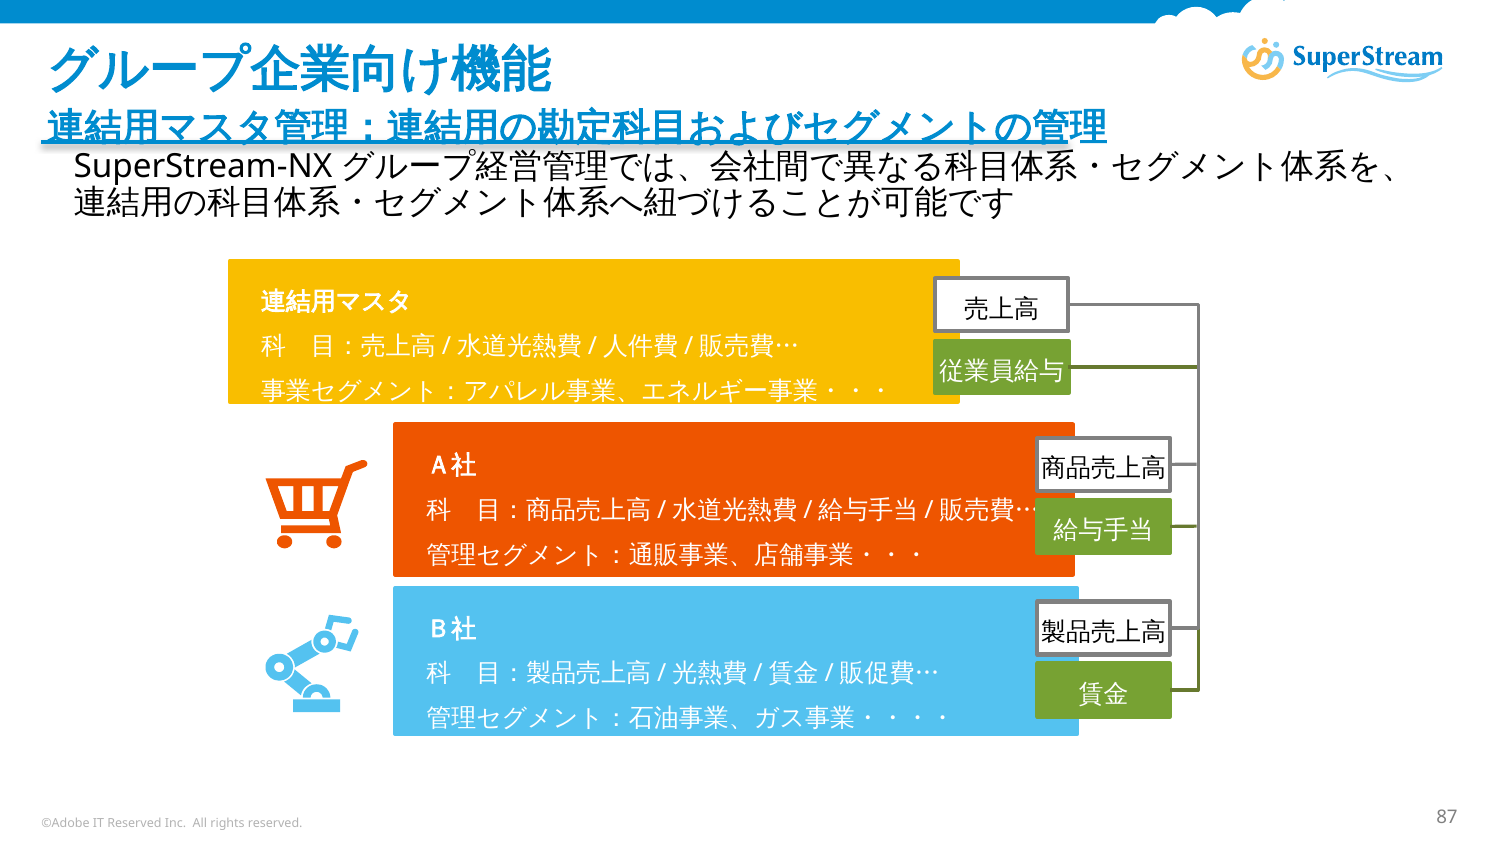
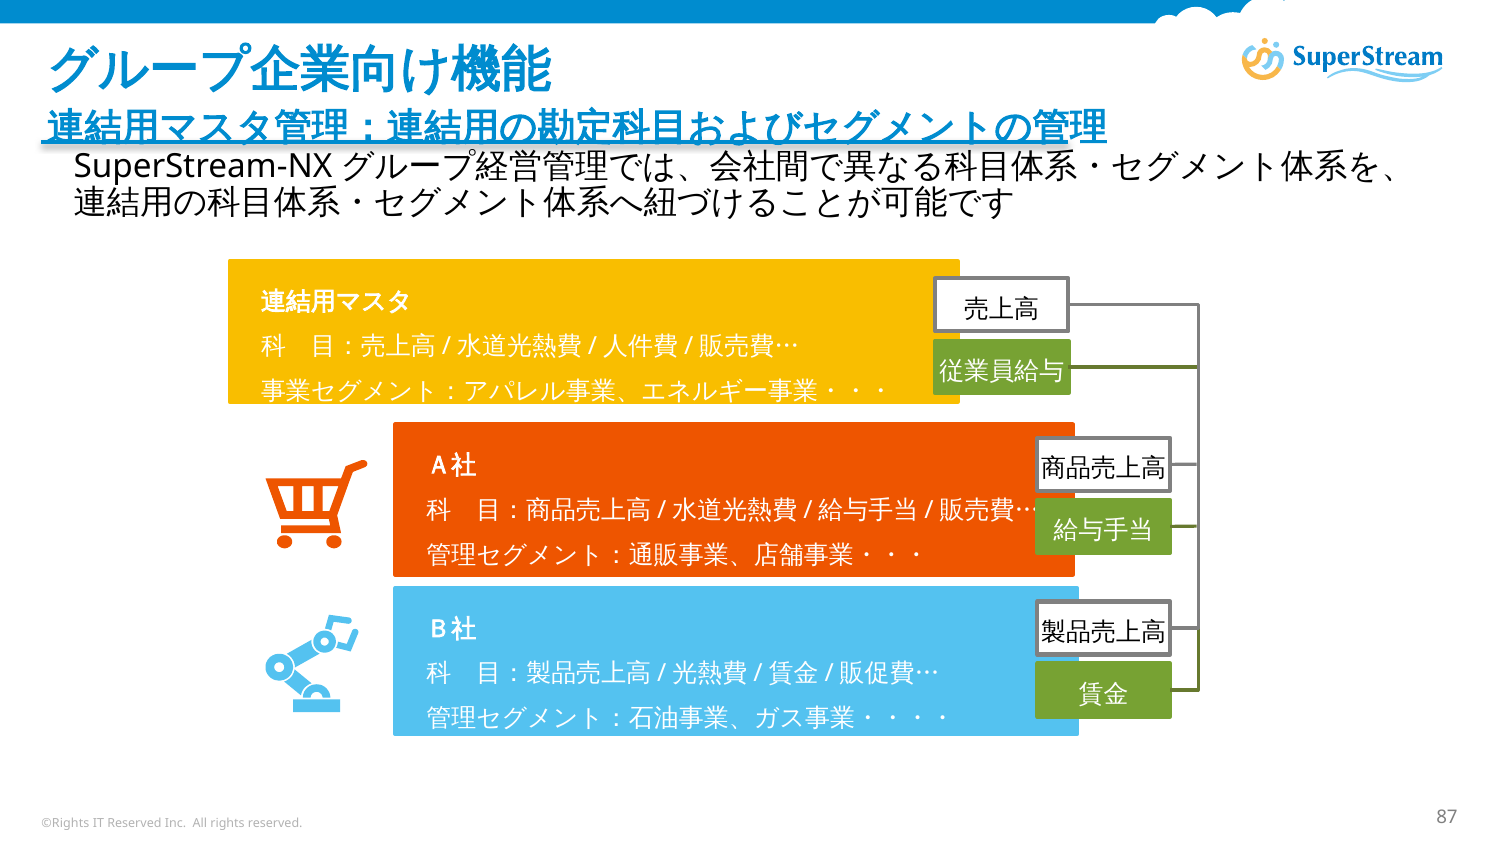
©Adobe: ©Adobe -> ©Rights (65, 824)
